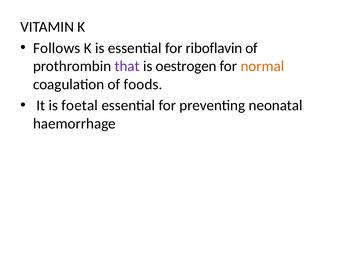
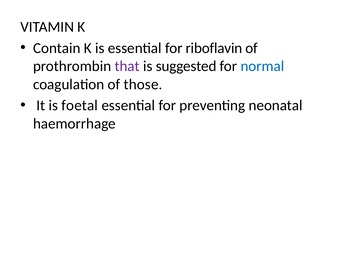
Follows: Follows -> Contain (57, 48)
oestrogen: oestrogen -> suggested (186, 66)
normal colour: orange -> blue (262, 66)
foods: foods -> those (143, 84)
